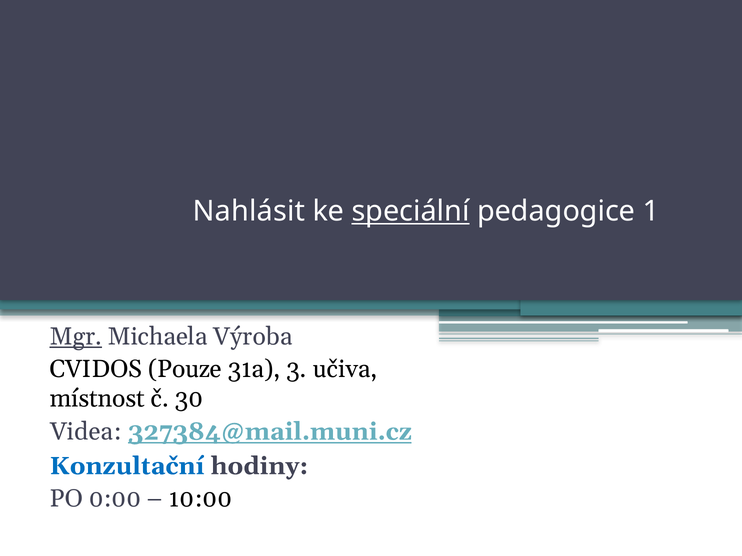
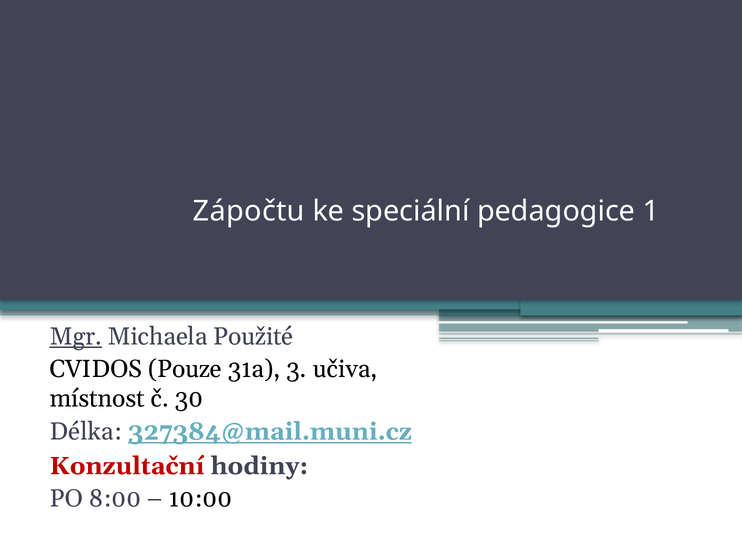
Nahlásit: Nahlásit -> Zápočtu (249, 212)
speciální underline: present -> none (411, 212)
Výroba: Výroba -> Použité (253, 337)
Videa: Videa -> Délka (86, 432)
Konzultační colour: blue -> red (127, 466)
0:00: 0:00 -> 8:00 (115, 499)
